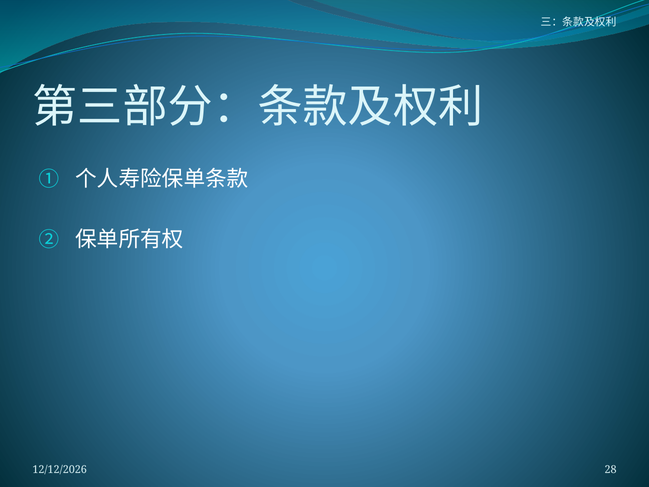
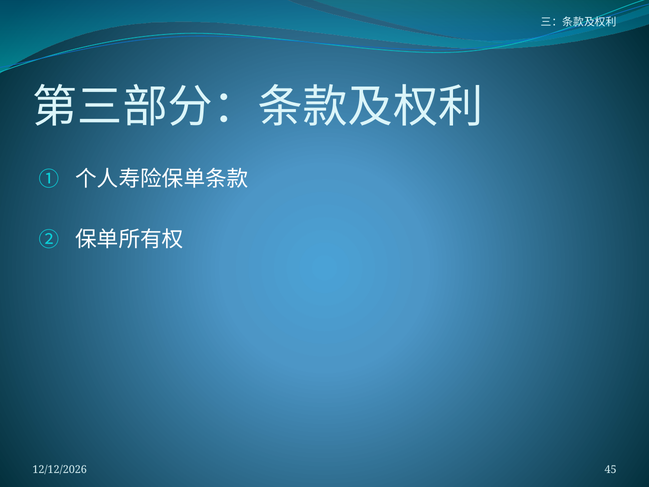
28: 28 -> 45 (611, 470)
